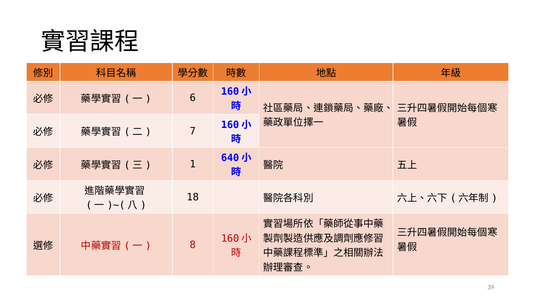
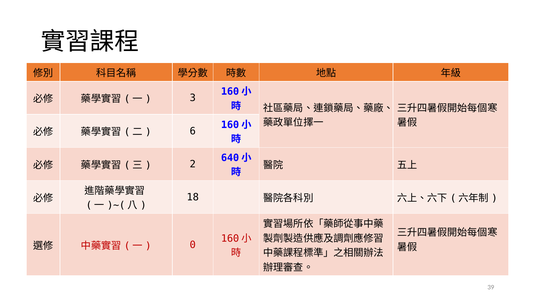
6: 6 -> 3 (193, 98)
7: 7 -> 6 (193, 131)
1: 1 -> 2 (193, 164)
8: 8 -> 0 (193, 245)
